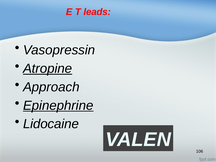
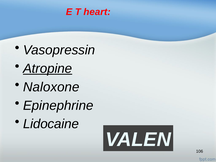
leads: leads -> heart (97, 12)
Approach: Approach -> Naloxone (51, 87)
Epinephrine underline: present -> none (58, 105)
